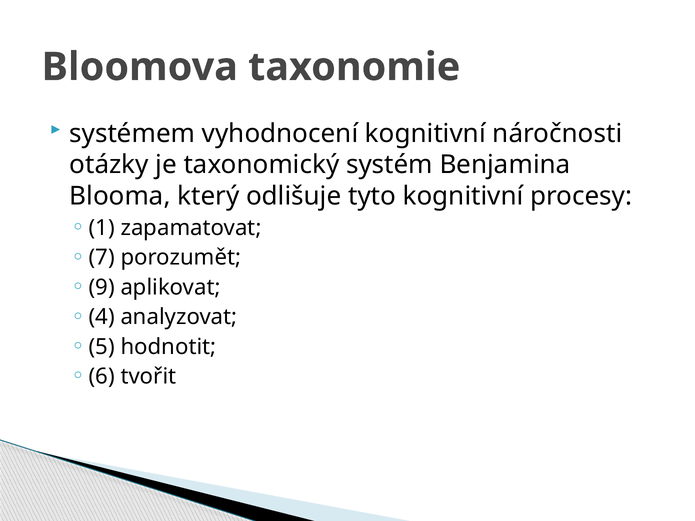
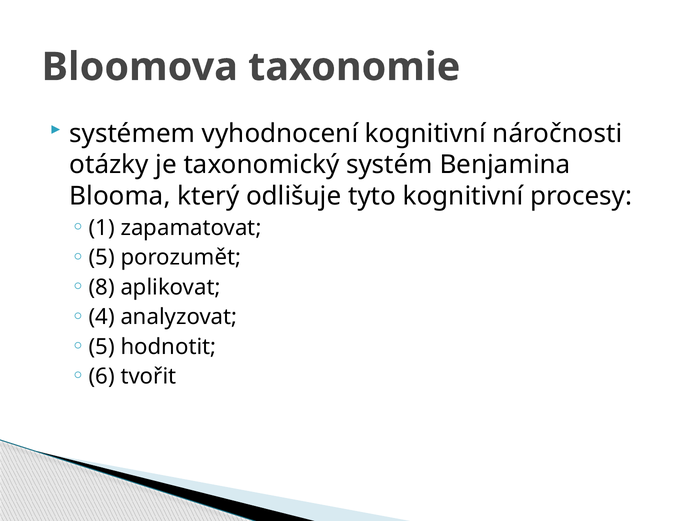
7: 7 -> 5 (102, 258)
9: 9 -> 8 (102, 287)
